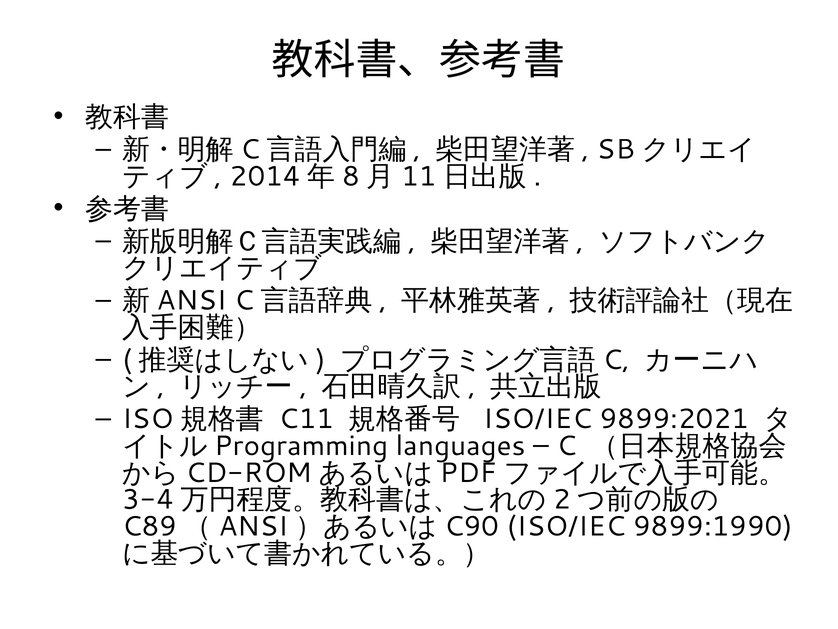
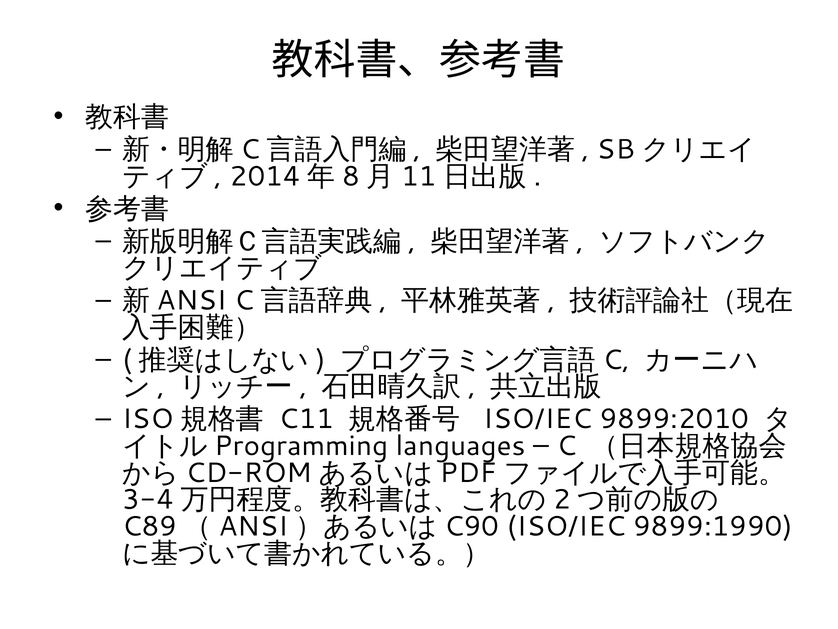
9899:2021: 9899:2021 -> 9899:2010 (674, 419)
